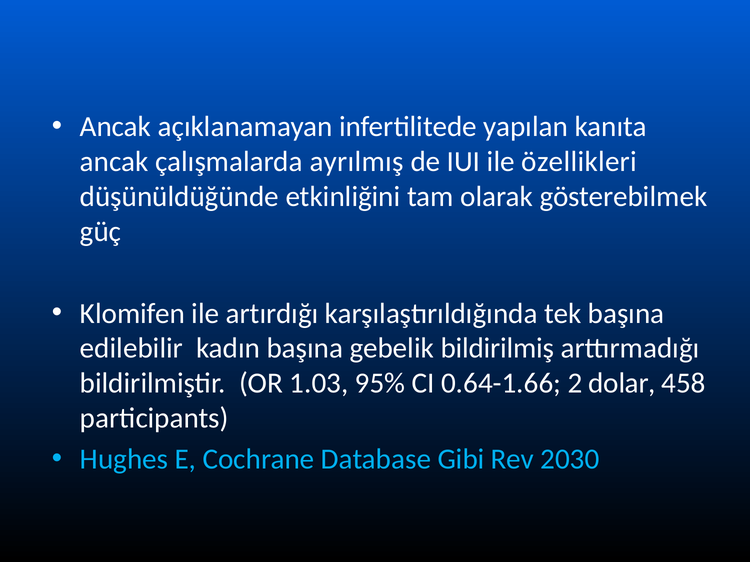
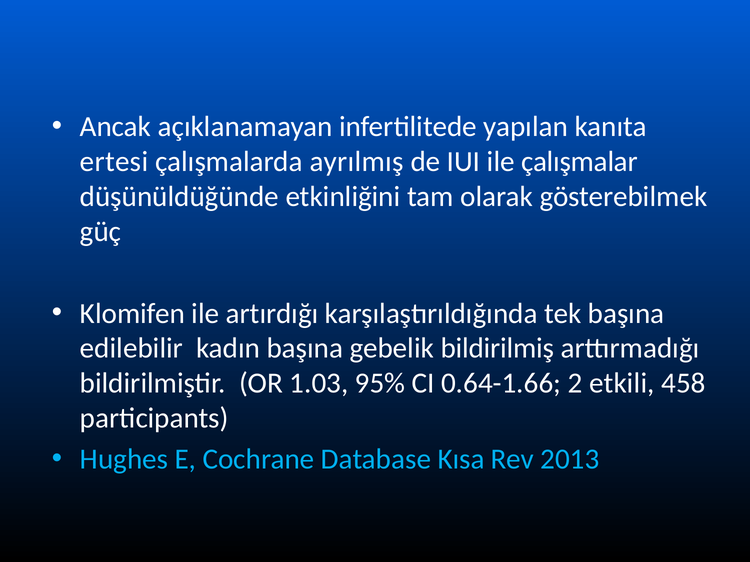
ancak: ancak -> ertesi (114, 162)
özellikleri: özellikleri -> çalışmalar (580, 162)
dolar: dolar -> etkili (622, 384)
Gibi: Gibi -> Kısa (461, 460)
2030: 2030 -> 2013 (570, 460)
